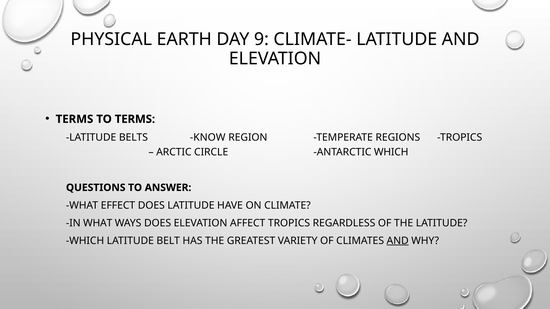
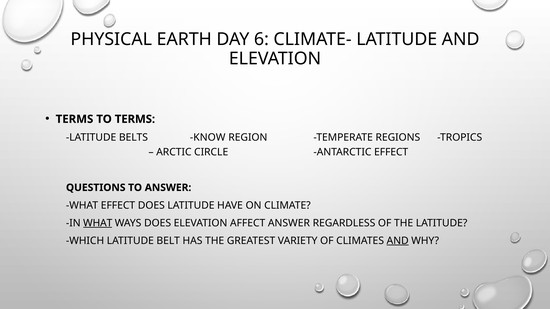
9: 9 -> 6 (261, 39)
ANTARCTIC WHICH: WHICH -> EFFECT (391, 152)
WHAT underline: none -> present (98, 223)
AFFECT TROPICS: TROPICS -> ANSWER (289, 223)
